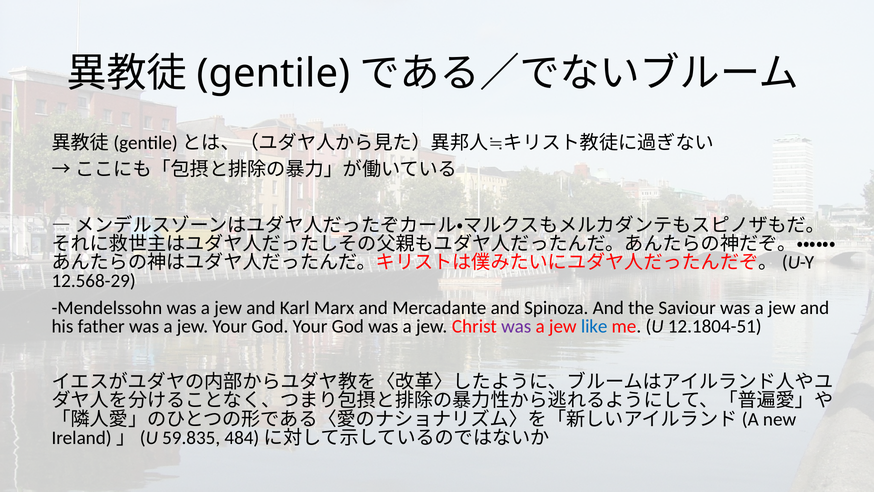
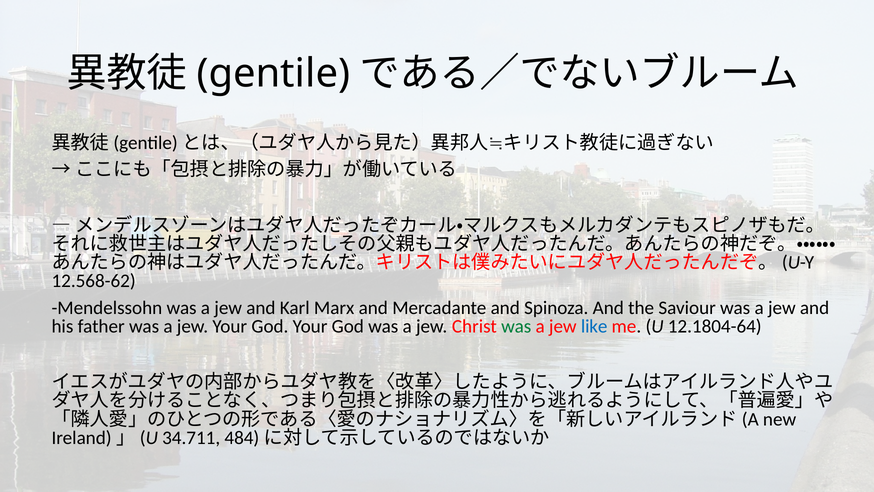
12.568-29: 12.568-29 -> 12.568-62 (94, 281)
was colour: purple -> green (516, 326)
12.1804-51: 12.1804-51 -> 12.1804-64 (715, 326)
59.835: 59.835 -> 34.711 (191, 437)
